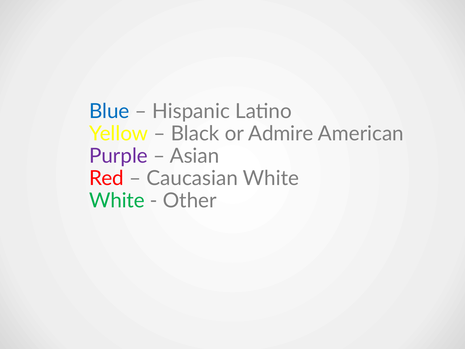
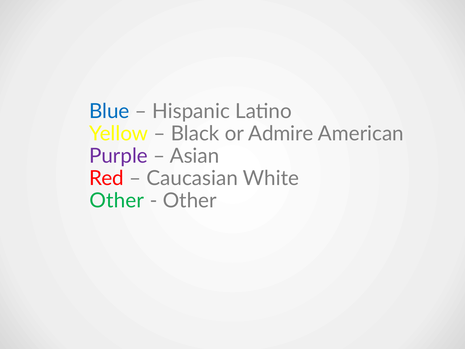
White: White -> Other (117, 200)
